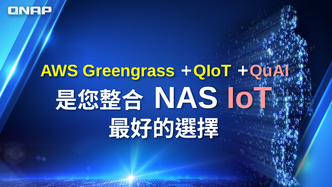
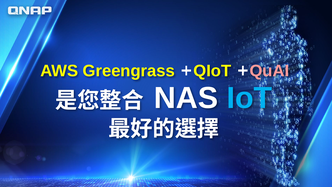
IoT colour: pink -> light blue (249, 98)
